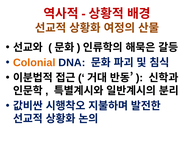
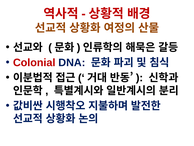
Colonial colour: orange -> red (34, 62)
